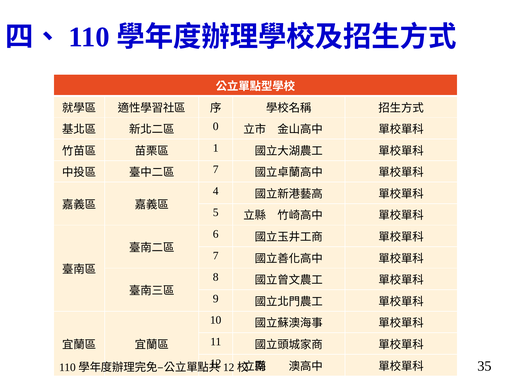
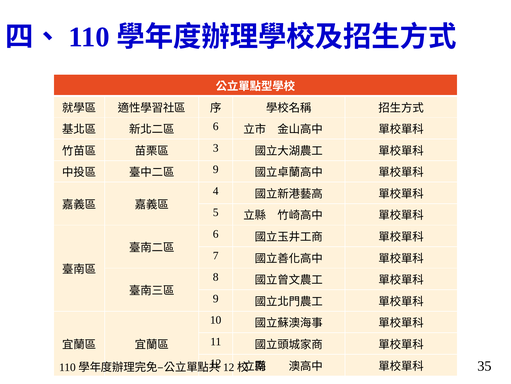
0: 0 -> 6 (216, 126)
1: 1 -> 3 (216, 148)
7: 7 -> 9 (216, 169)
